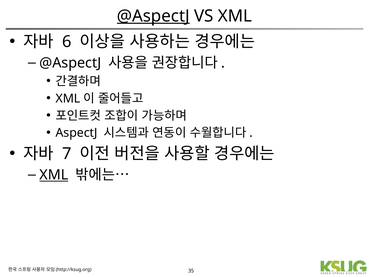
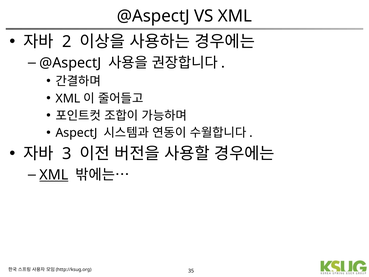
@AspectJ underline: present -> none (153, 16)
6: 6 -> 2 (67, 42)
7: 7 -> 3 (67, 154)
